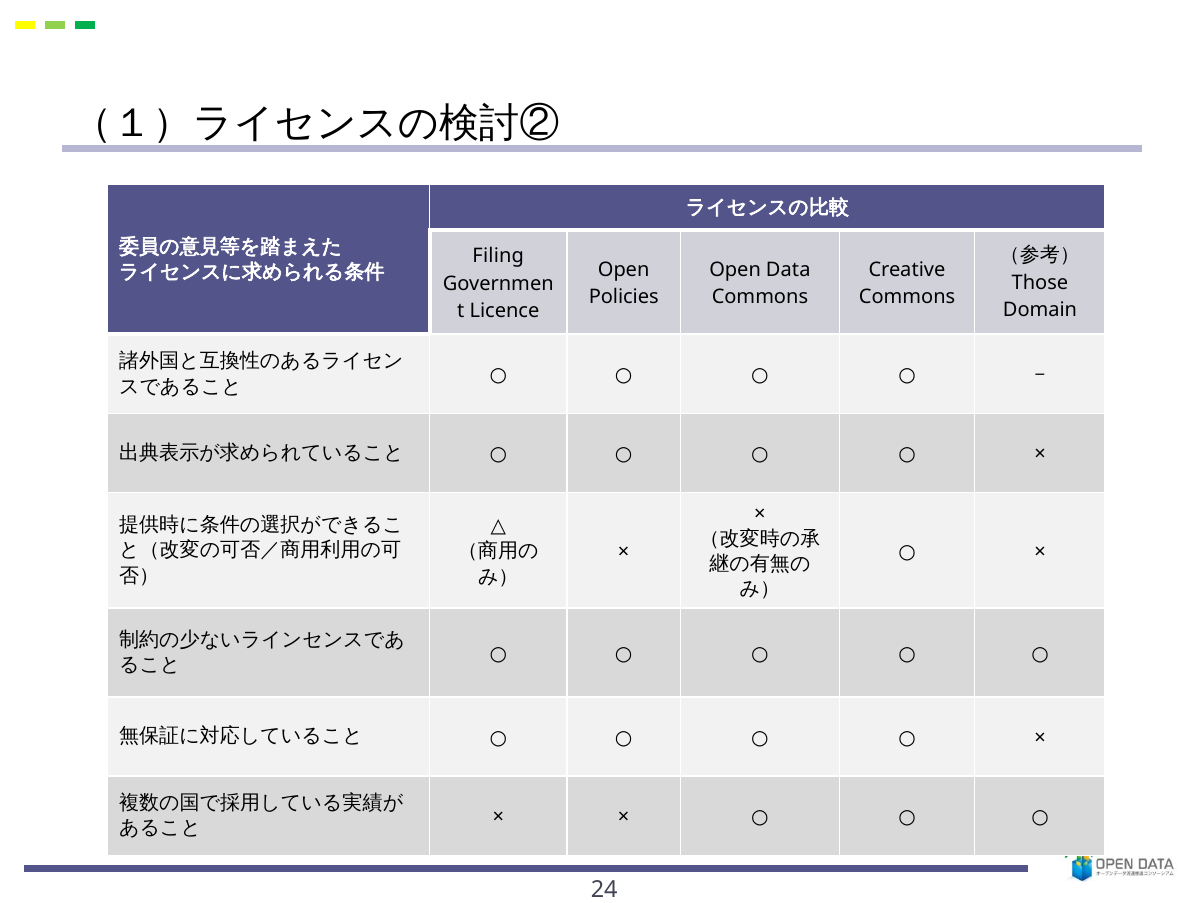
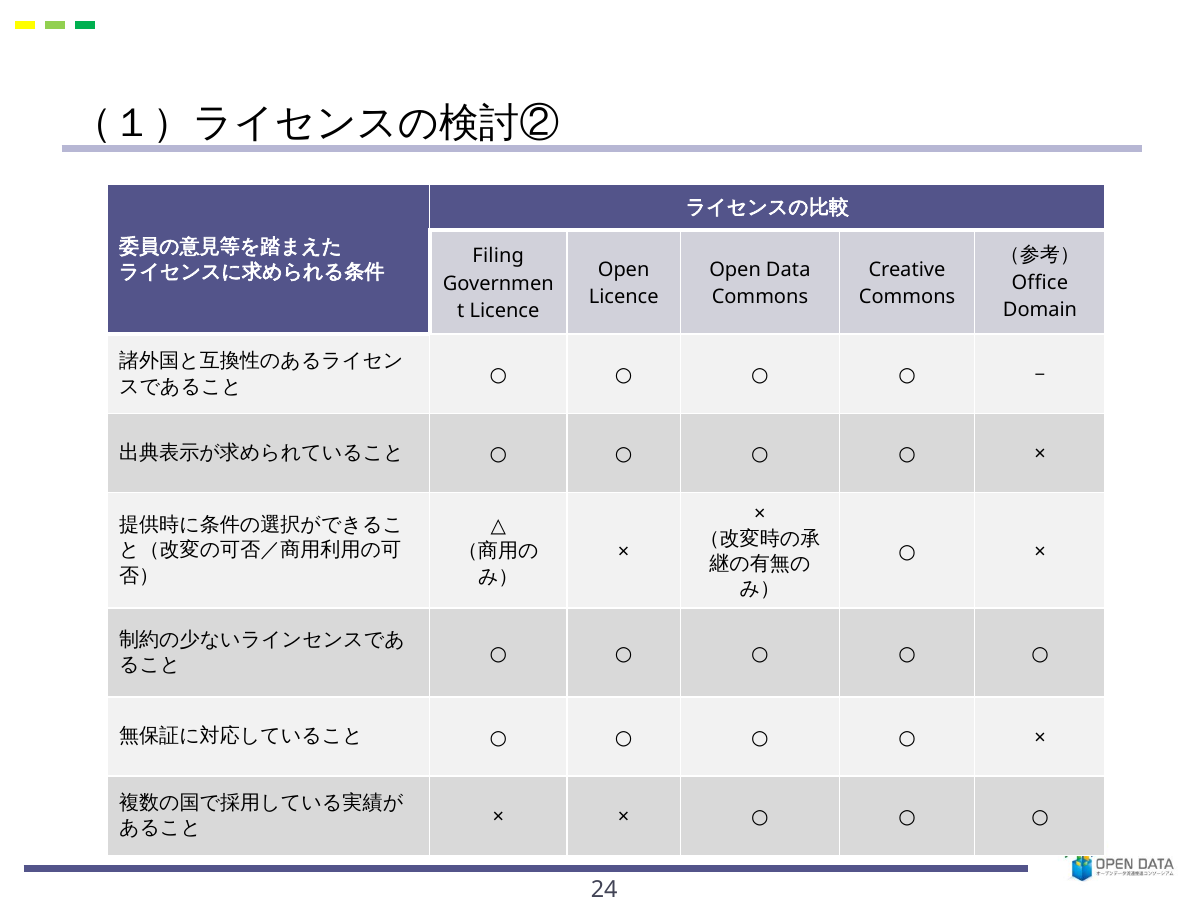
Those: Those -> Office (1040, 282)
Policies: Policies -> Licence (624, 297)
